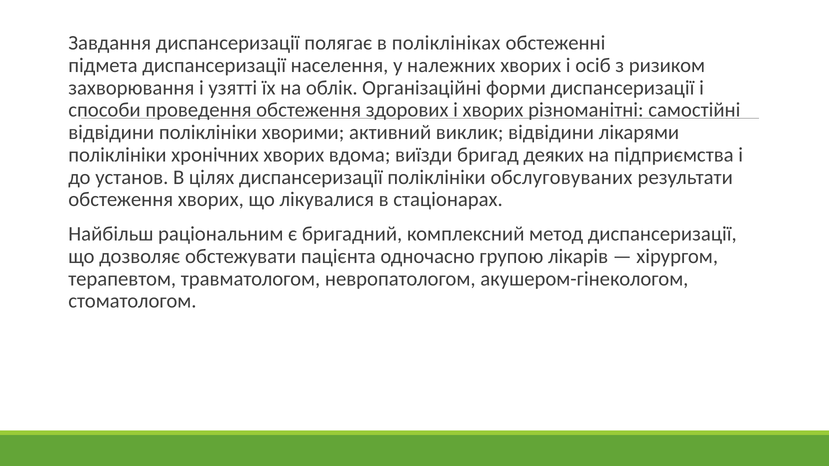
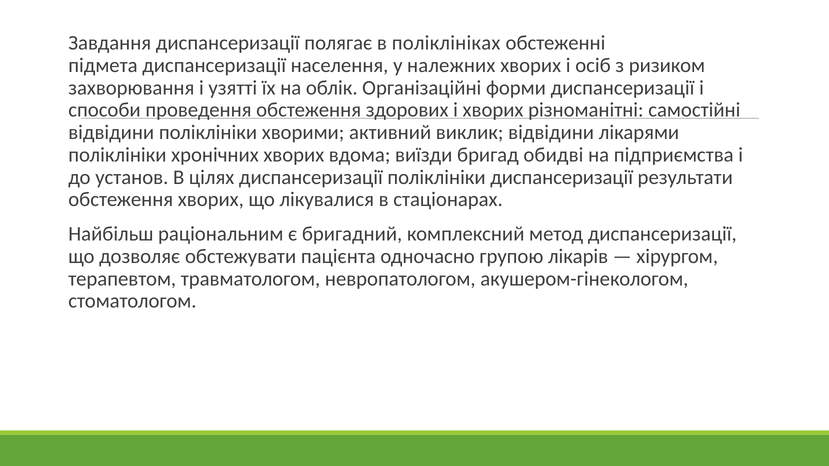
деяких: деяких -> обидві (553, 155)
поліклініки обслуговуваних: обслуговуваних -> диспансеризації (562, 177)
